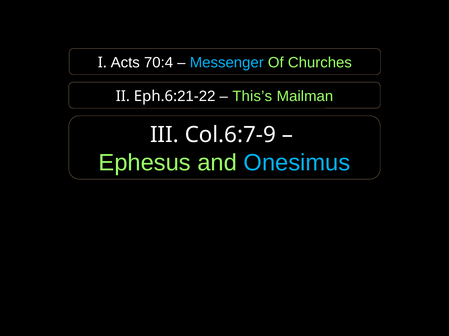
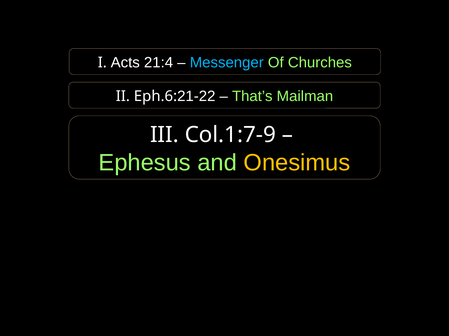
70:4: 70:4 -> 21:4 (159, 63)
This’s: This’s -> That’s (252, 96)
Col.6:7-9: Col.6:7-9 -> Col.1:7-9 (230, 135)
Onesimus colour: light blue -> yellow (297, 163)
